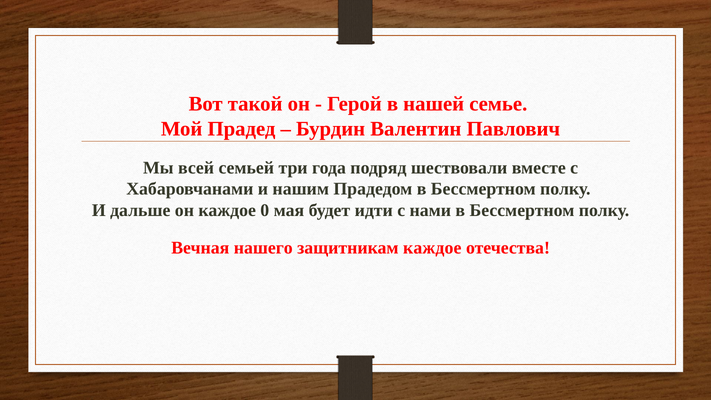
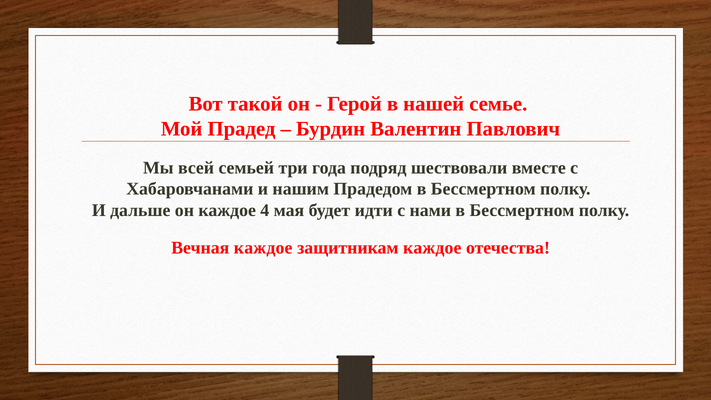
0: 0 -> 4 (265, 210)
Вечная нашего: нашего -> каждое (263, 248)
